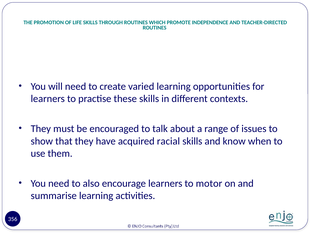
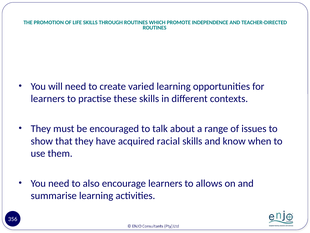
motor: motor -> allows (209, 183)
